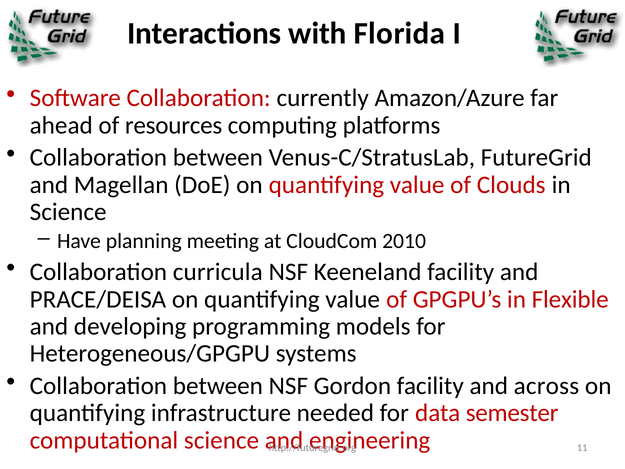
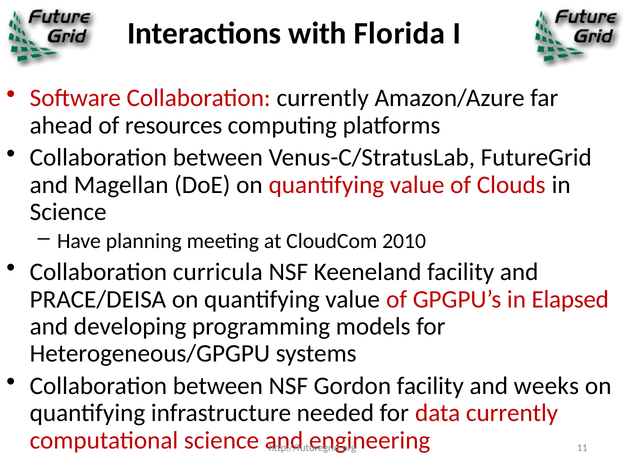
Flexible: Flexible -> Elapsed (570, 299)
across: across -> weeks (546, 386)
data semester: semester -> currently (512, 413)
